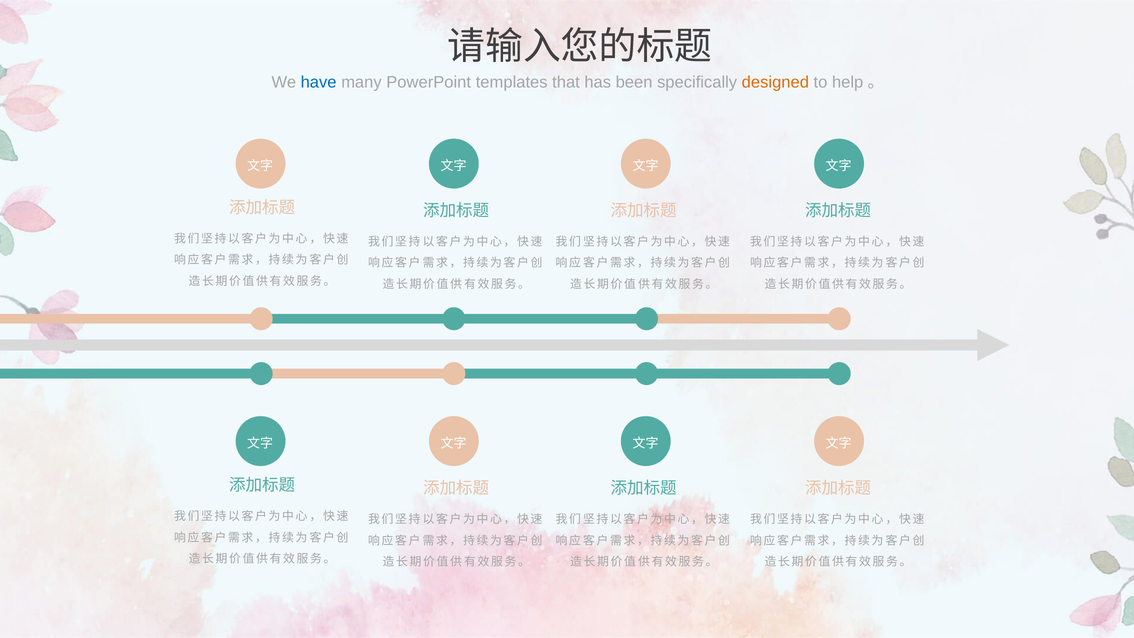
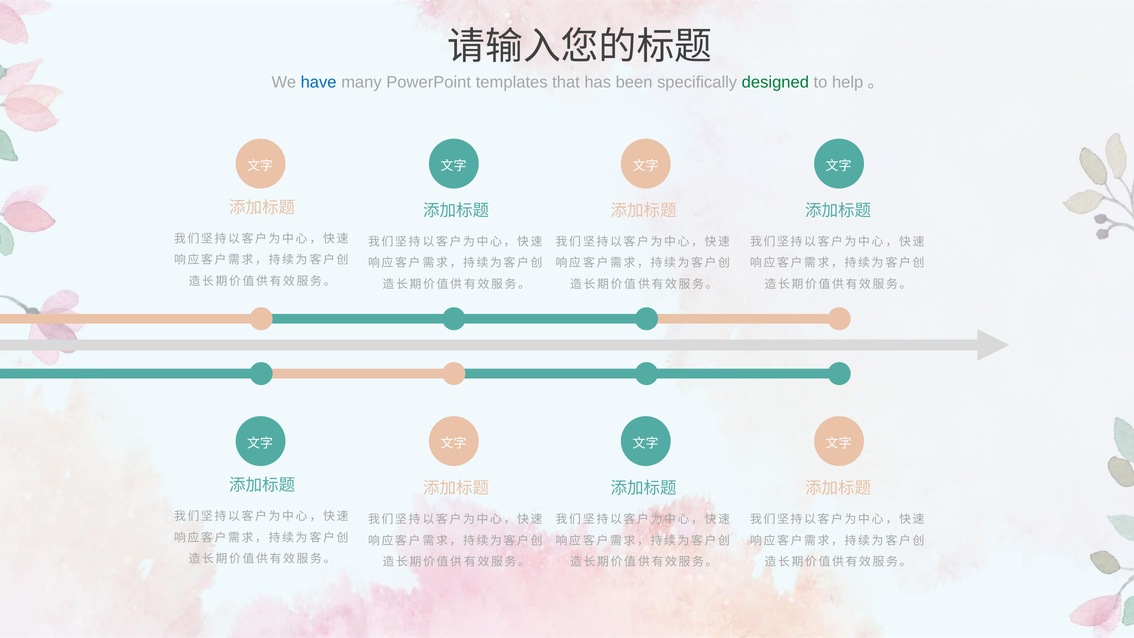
designed colour: orange -> green (775, 82)
